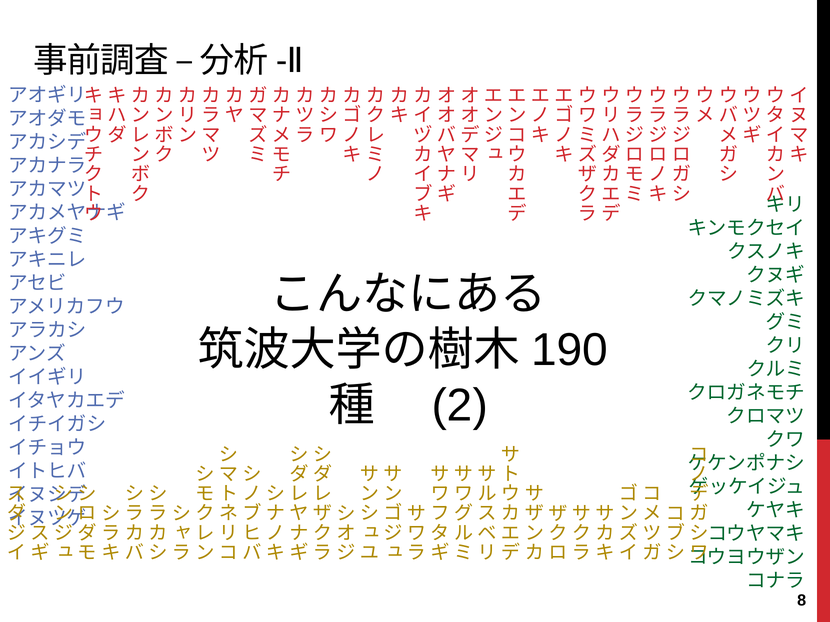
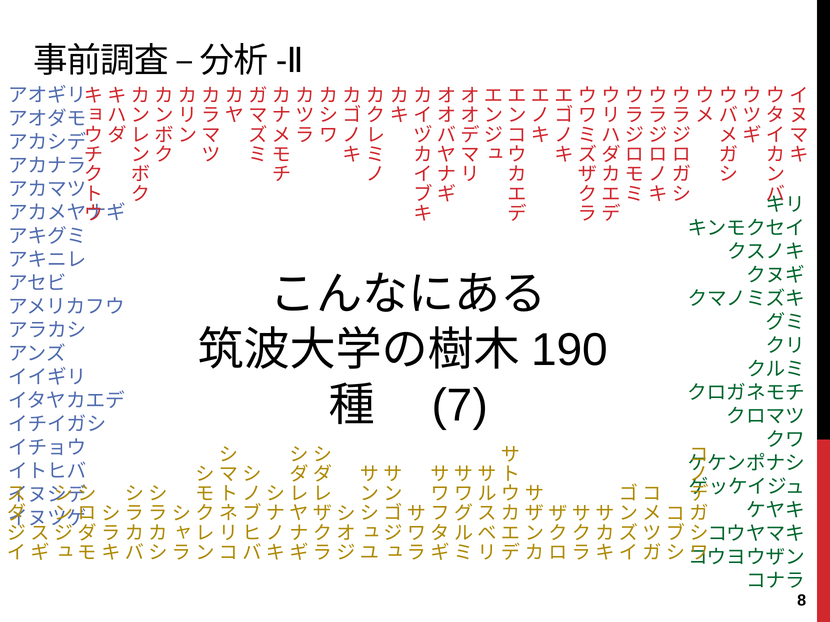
2: 2 -> 7 (460, 406)
